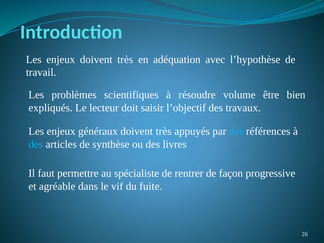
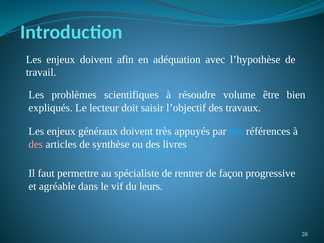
enjeux doivent très: très -> afin (125, 59)
des colour: light blue -> pink (36, 144)
fuite: fuite -> leurs (151, 186)
